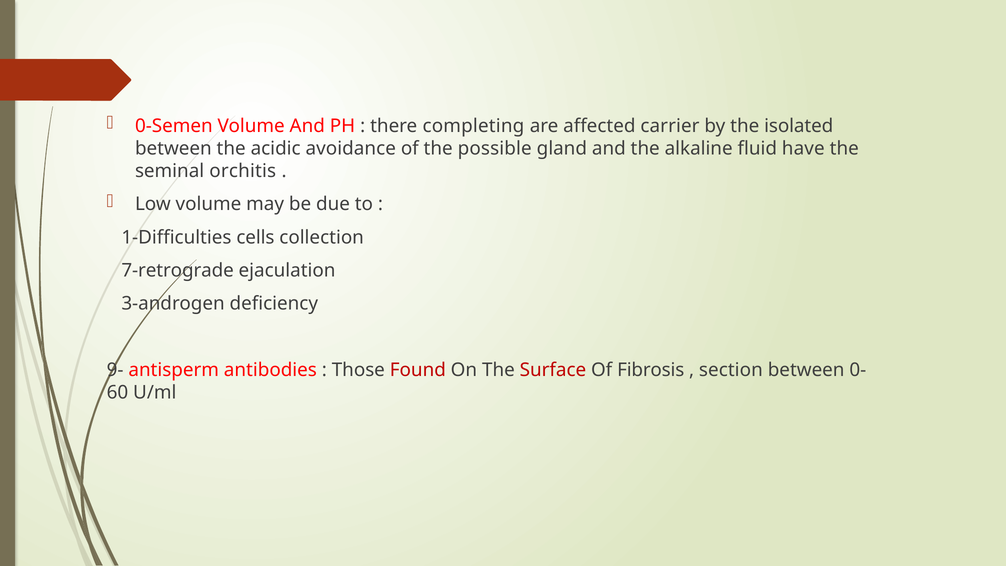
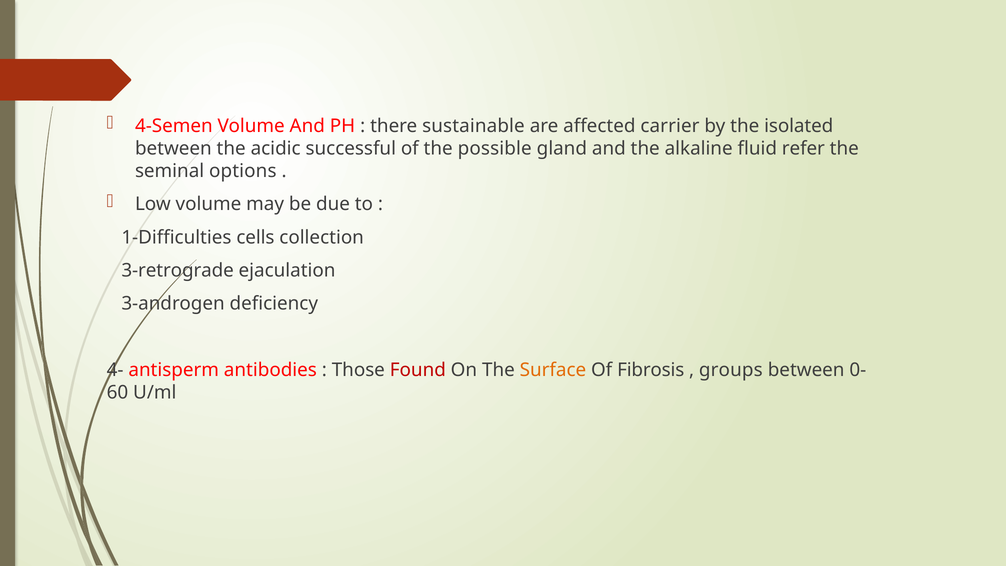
0-Semen: 0-Semen -> 4-Semen (174, 126)
completing: completing -> sustainable (473, 126)
avoidance: avoidance -> successful (351, 148)
have: have -> refer (803, 148)
orchitis: orchitis -> options (243, 171)
7-retrograde: 7-retrograde -> 3-retrograde (178, 270)
9-: 9- -> 4- (115, 370)
Surface colour: red -> orange (553, 370)
section: section -> groups (731, 370)
